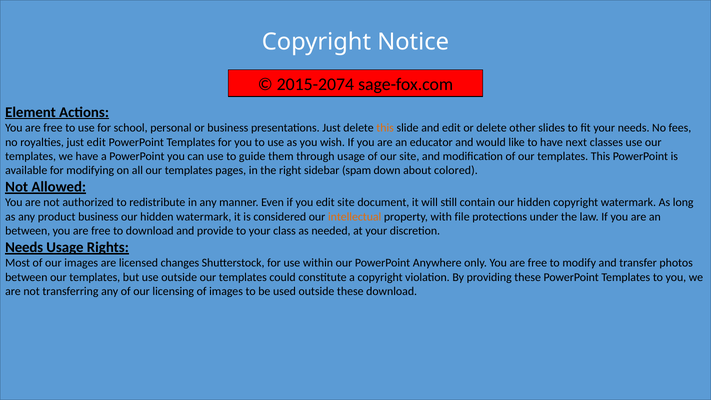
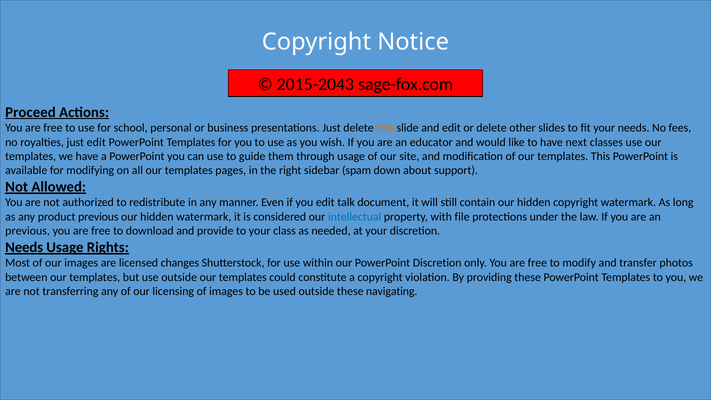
2015-2074: 2015-2074 -> 2015-2043 (315, 84)
Element: Element -> Proceed (30, 112)
colored: colored -> support (456, 171)
edit site: site -> talk (346, 203)
product business: business -> previous (98, 217)
intellectual colour: orange -> blue (355, 217)
between: between -> previous (28, 231)
PowerPoint Anywhere: Anywhere -> Discretion (437, 263)
these download: download -> navigating (392, 291)
